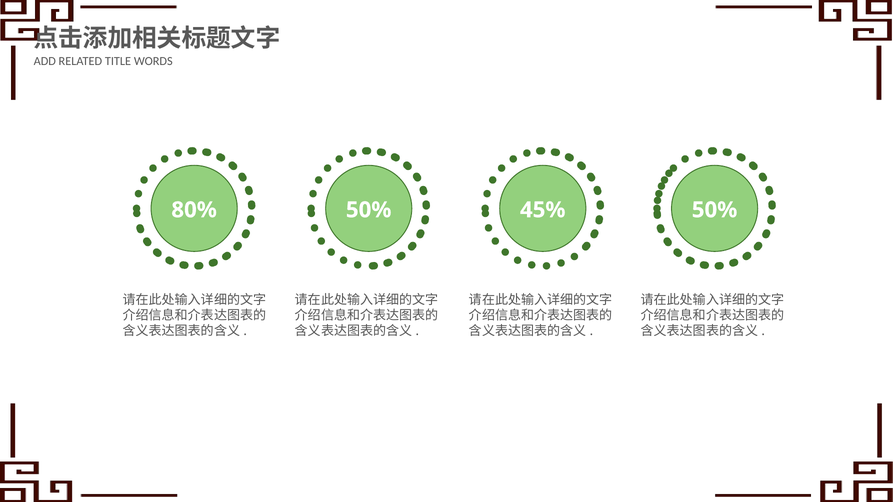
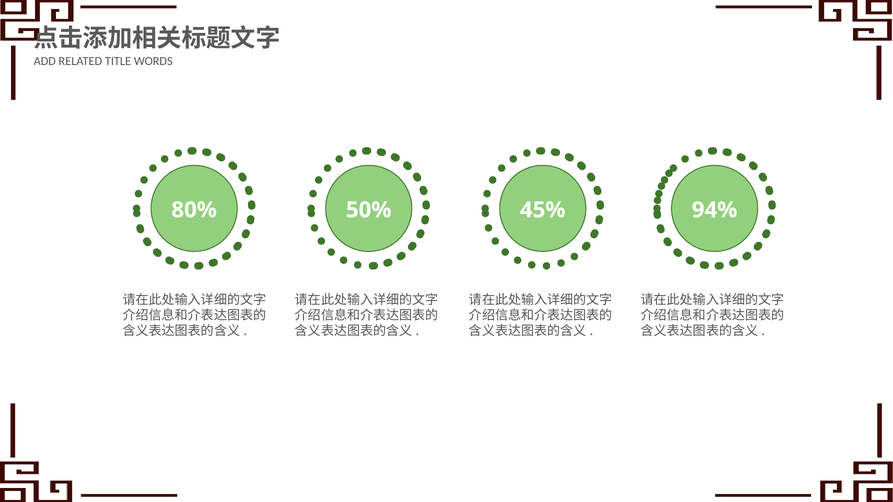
50%: 50% -> 94% (715, 210)
